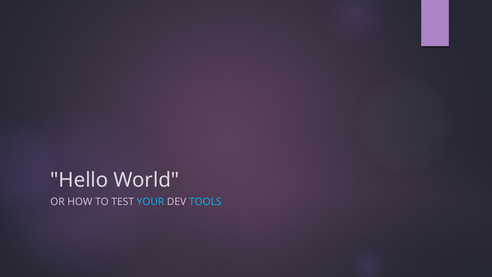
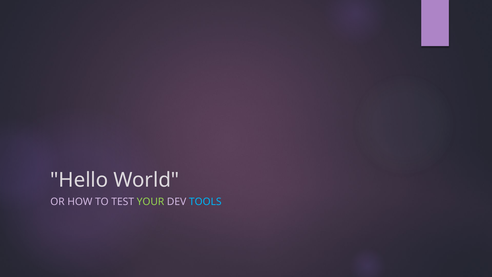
YOUR colour: light blue -> light green (150, 202)
